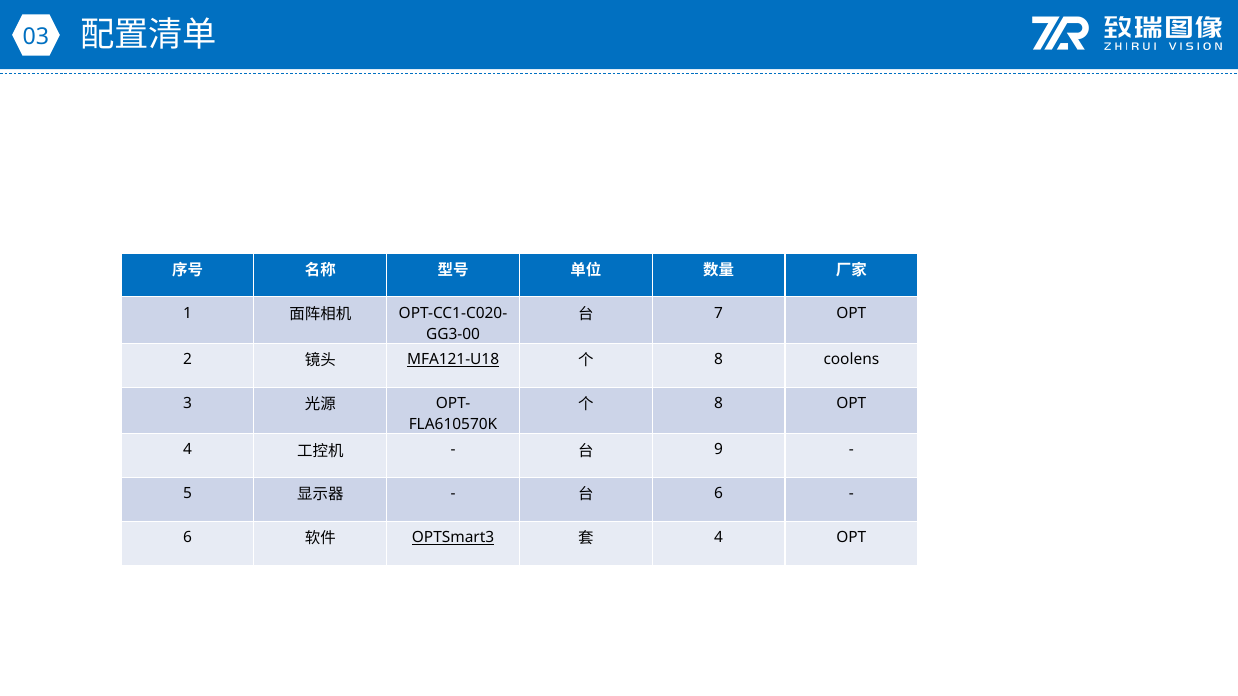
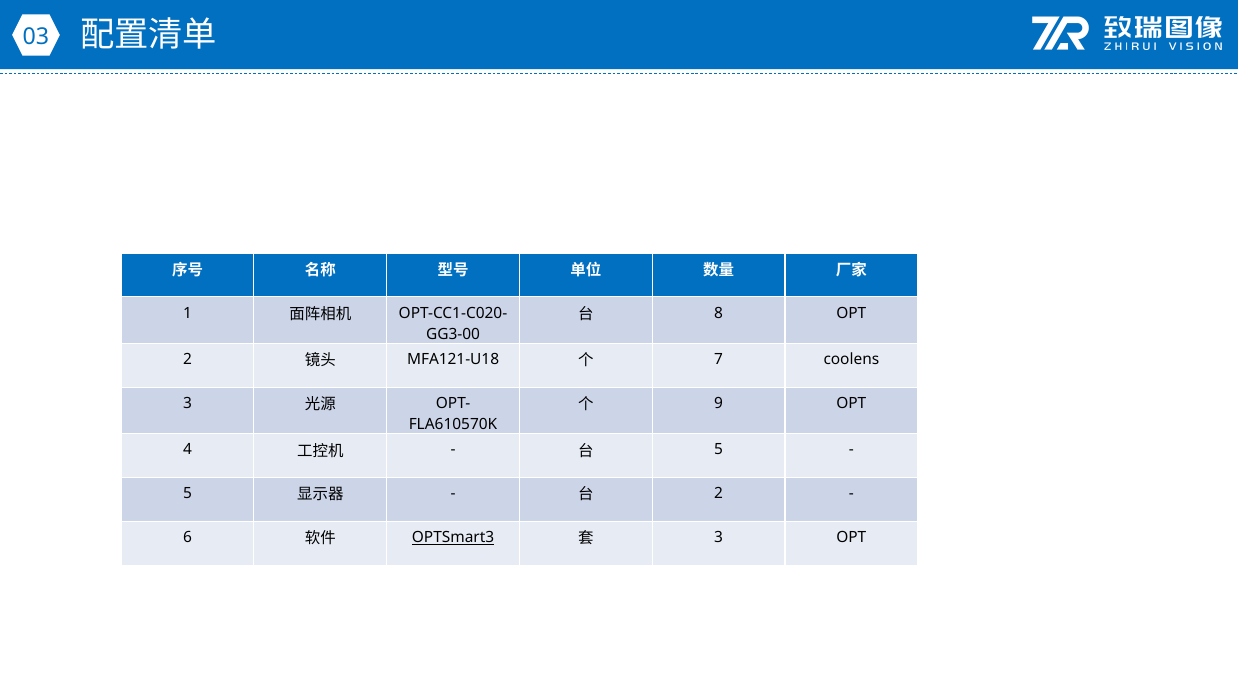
7: 7 -> 8 (719, 313)
MFA121-U18 underline: present -> none (453, 360)
8: 8 -> 7 (719, 360)
8: 8 -> 9 (719, 403)
9: 9 -> 5 (719, 450)
6: 6 -> 2 (719, 494)
4: 4 -> 3 (719, 538)
